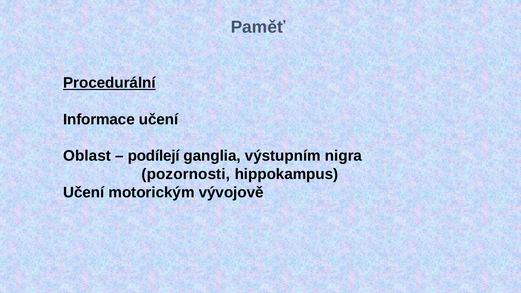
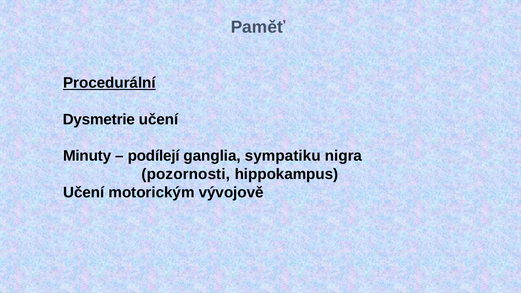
Informace: Informace -> Dysmetrie (99, 119)
Oblast: Oblast -> Minuty (87, 156)
výstupním: výstupním -> sympatiku (283, 156)
